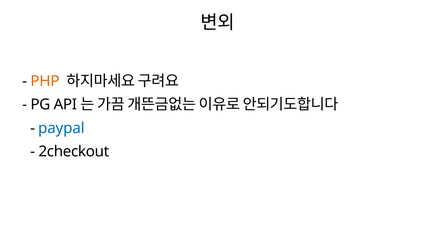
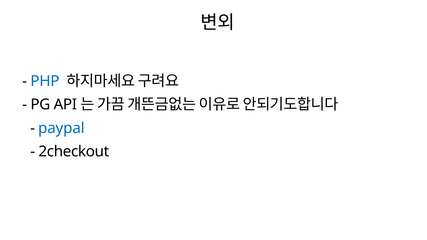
PHP colour: orange -> blue (45, 81)
